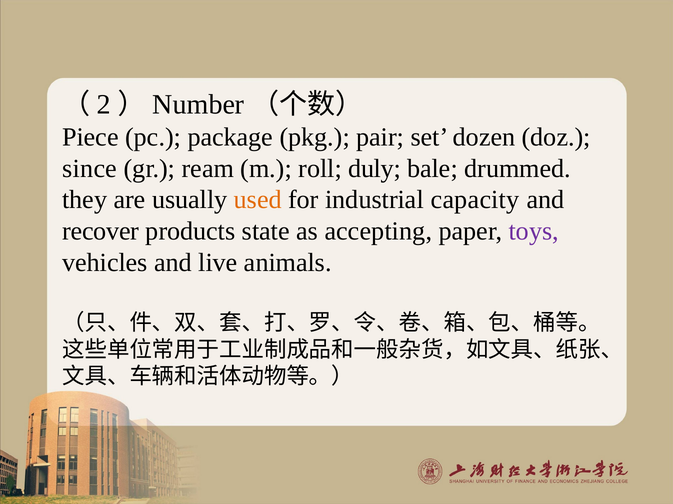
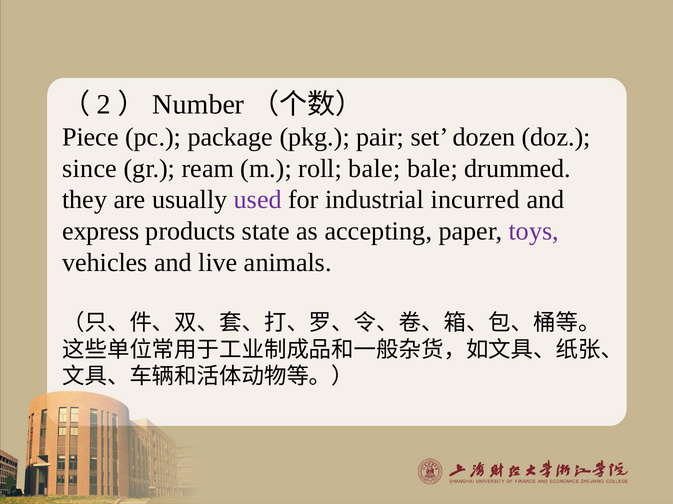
roll duly: duly -> bale (374, 169)
used colour: orange -> purple (258, 200)
capacity: capacity -> incurred (475, 200)
recover: recover -> express (101, 232)
